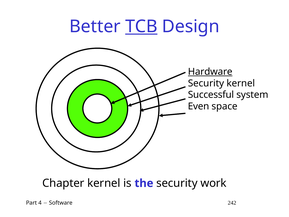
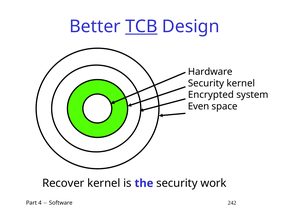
Hardware underline: present -> none (210, 72)
Successful: Successful -> Encrypted (211, 95)
Chapter: Chapter -> Recover (63, 183)
